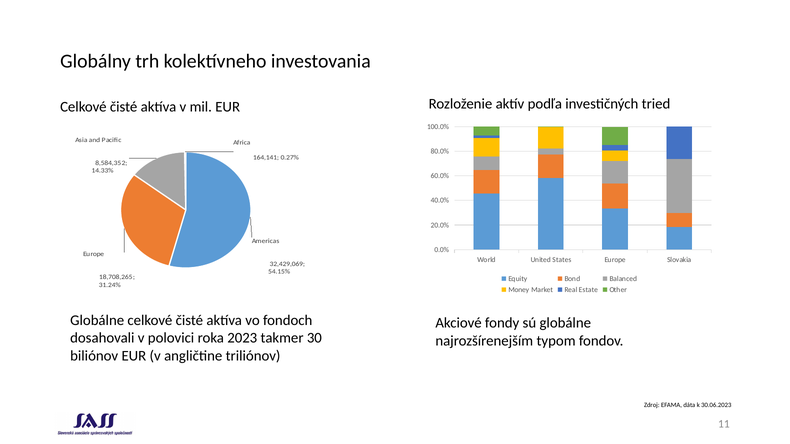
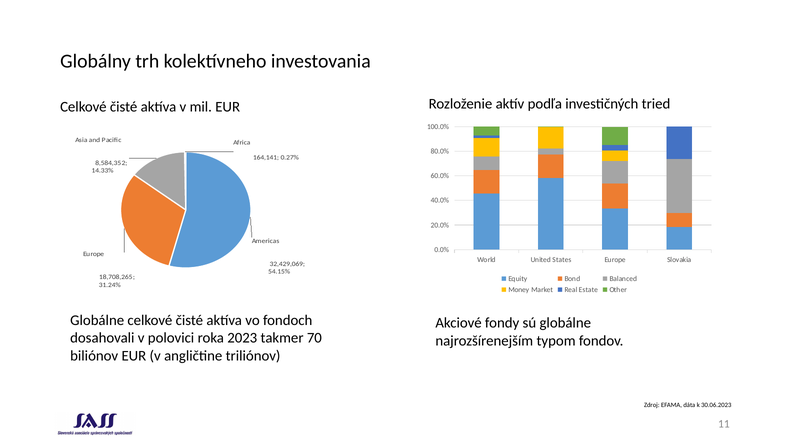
30: 30 -> 70 (314, 338)
